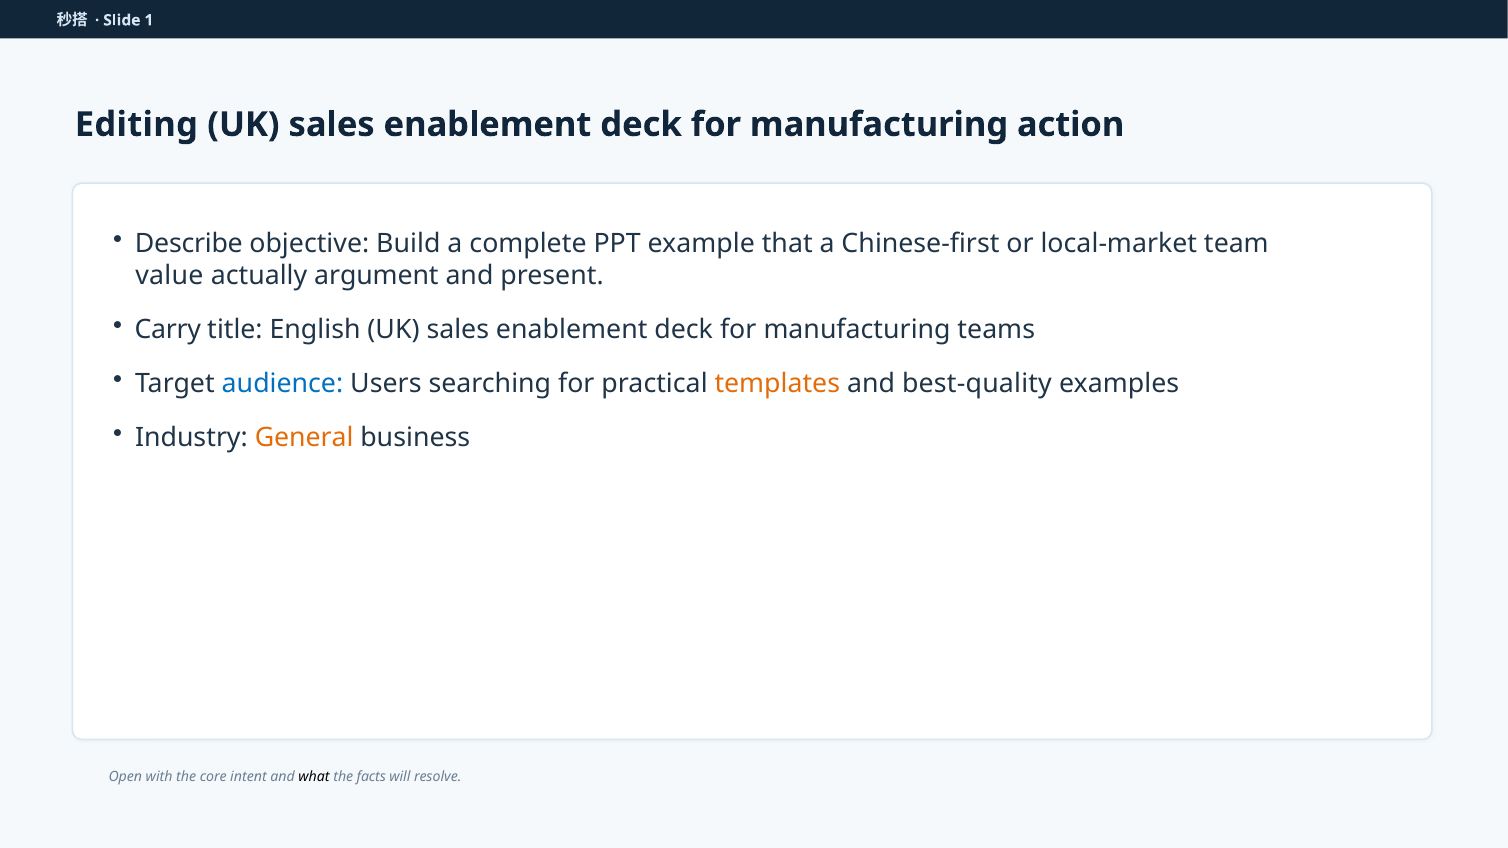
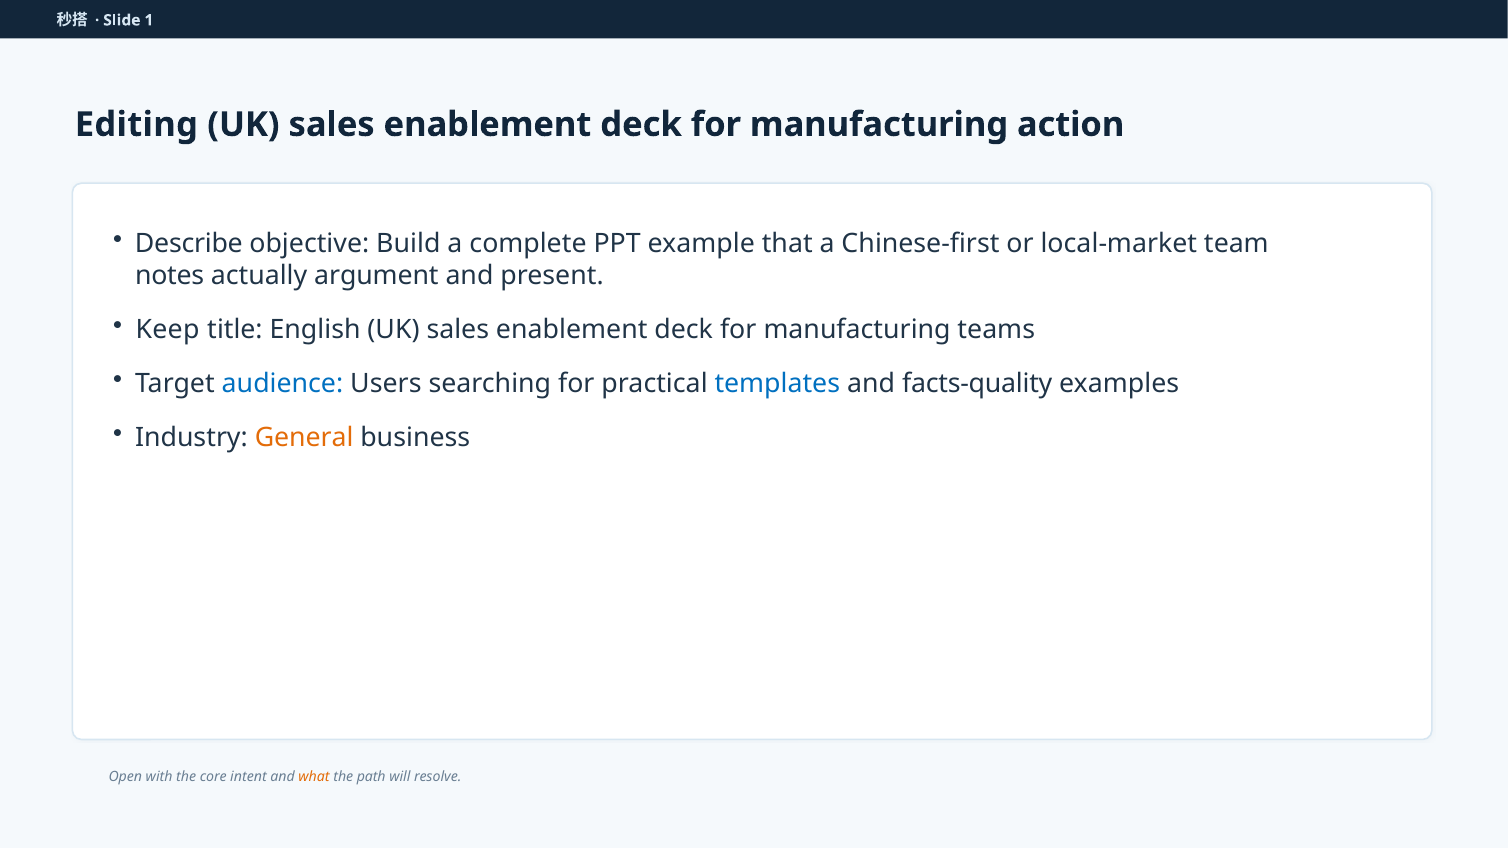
value: value -> notes (170, 276)
Carry: Carry -> Keep (168, 330)
templates colour: orange -> blue (777, 384)
best-quality: best-quality -> facts-quality (977, 384)
what colour: black -> orange (314, 777)
facts: facts -> path (371, 777)
